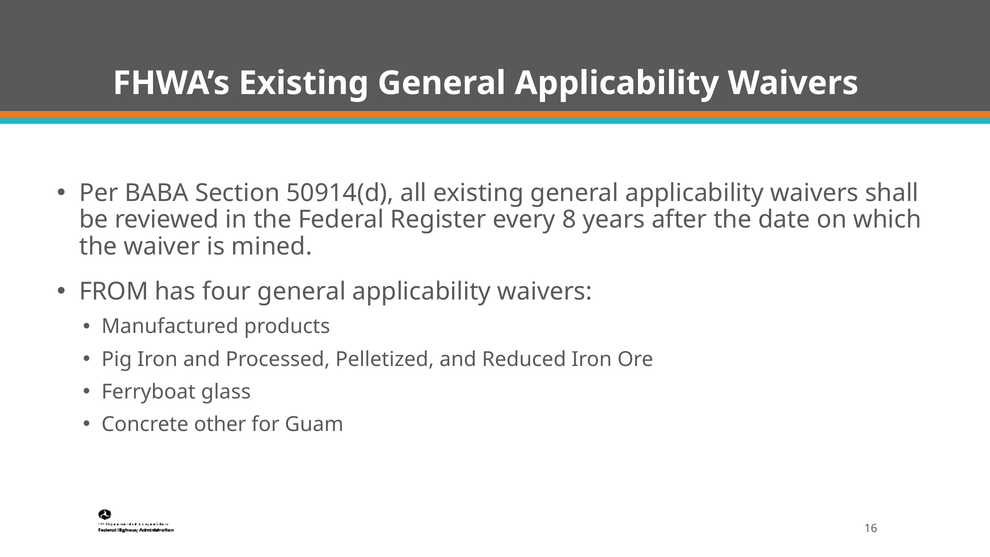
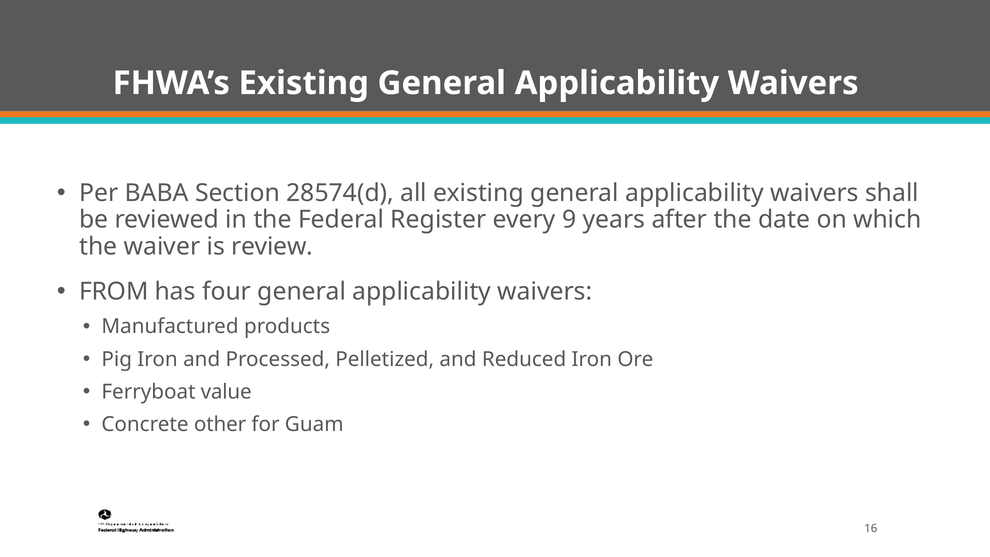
50914(d: 50914(d -> 28574(d (340, 193)
8: 8 -> 9 (569, 220)
mined: mined -> review (272, 246)
glass: glass -> value (226, 392)
